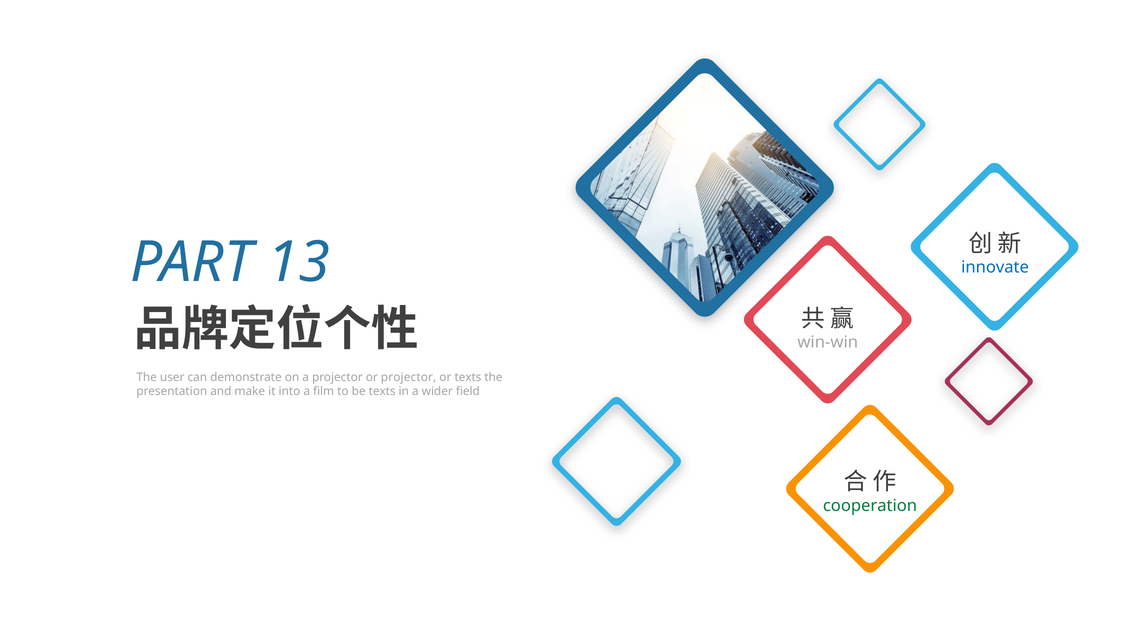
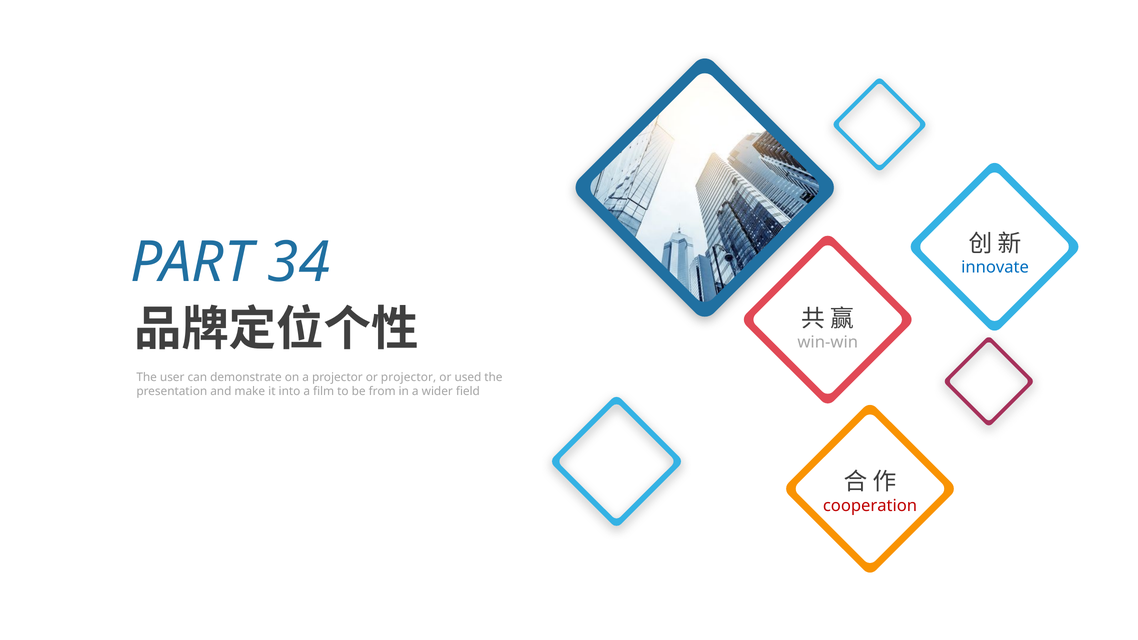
13: 13 -> 34 (299, 262)
or texts: texts -> used (468, 377)
be texts: texts -> from (382, 392)
cooperation colour: green -> red (870, 506)
